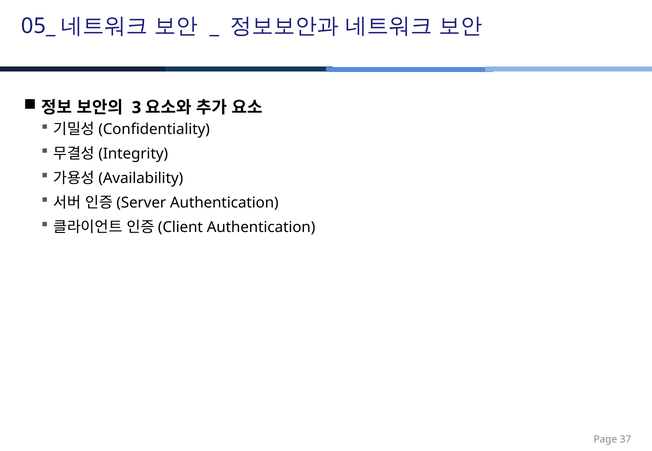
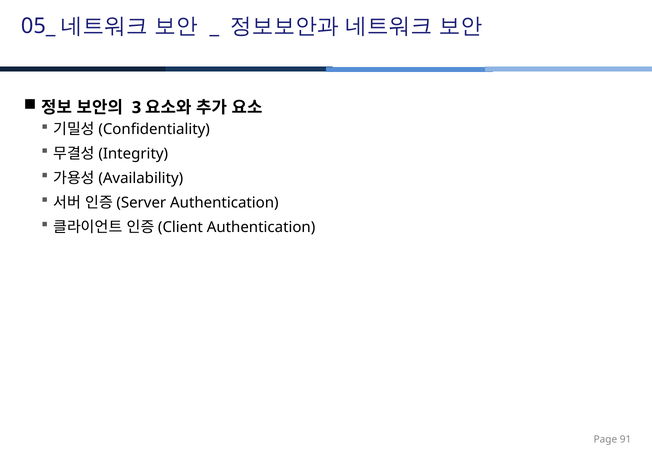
37: 37 -> 91 (626, 440)
